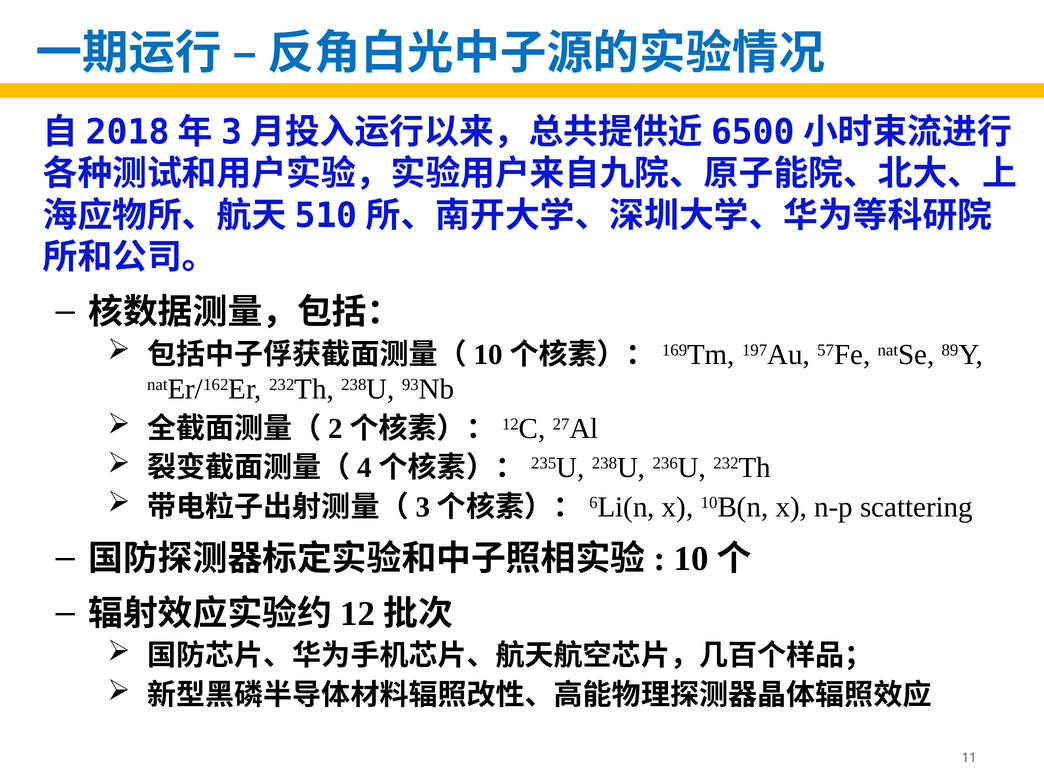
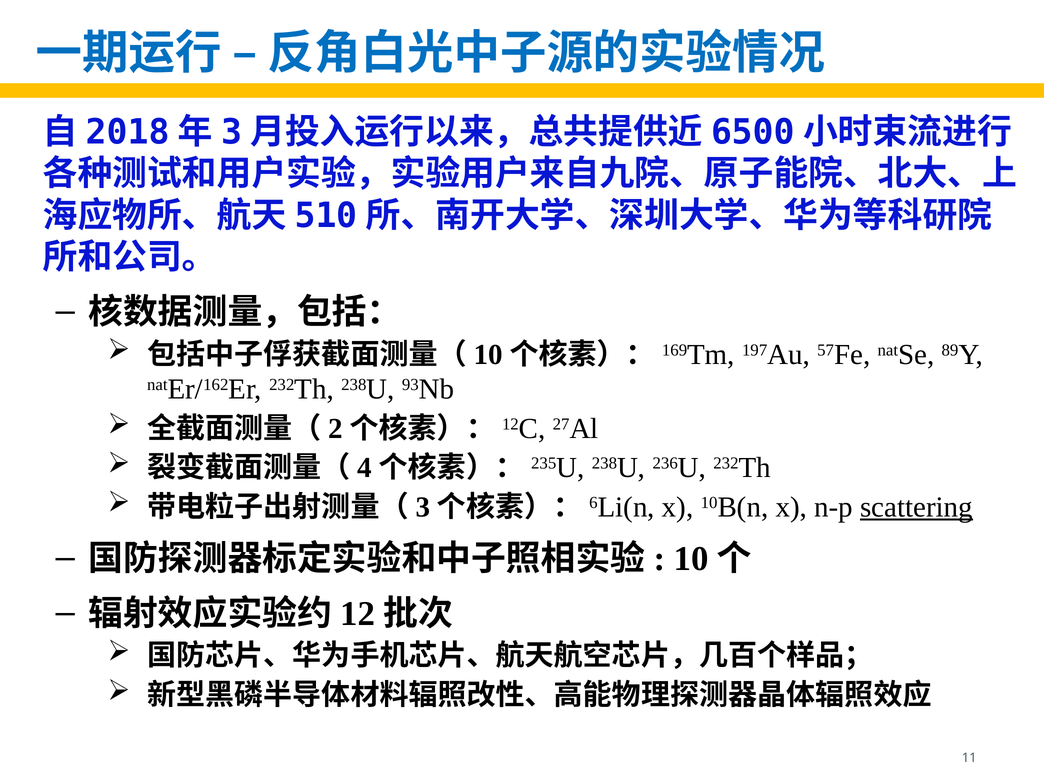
scattering underline: none -> present (917, 507)
